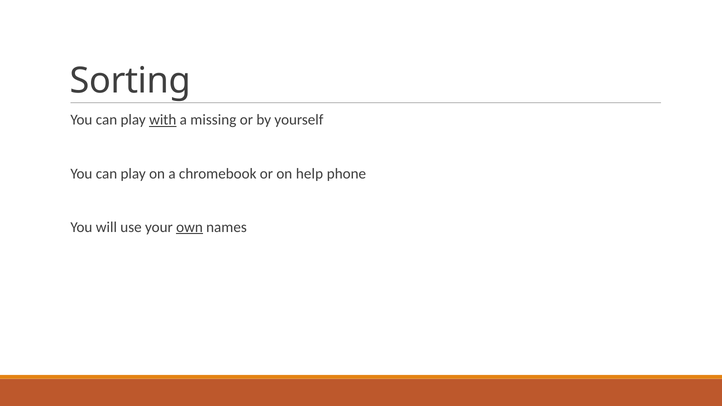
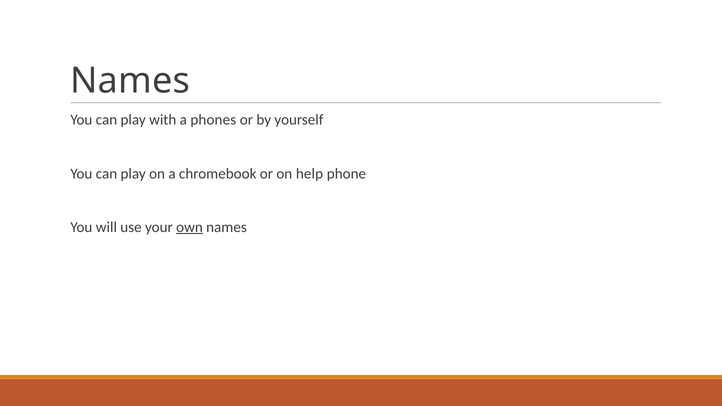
Sorting: Sorting -> Names (130, 81)
with underline: present -> none (163, 120)
missing: missing -> phones (213, 120)
